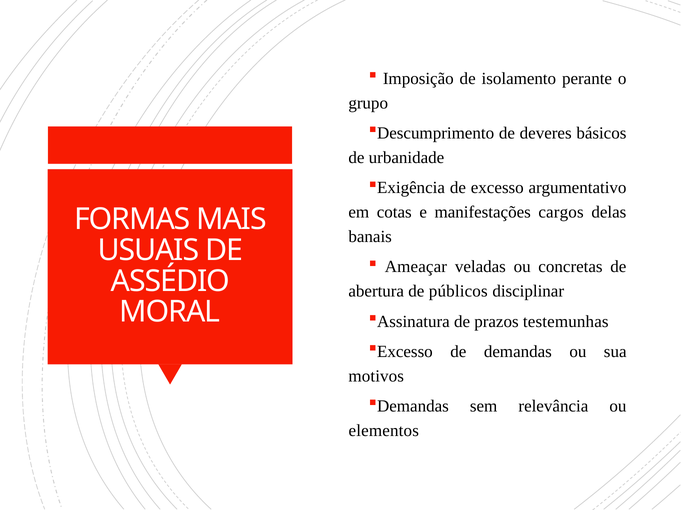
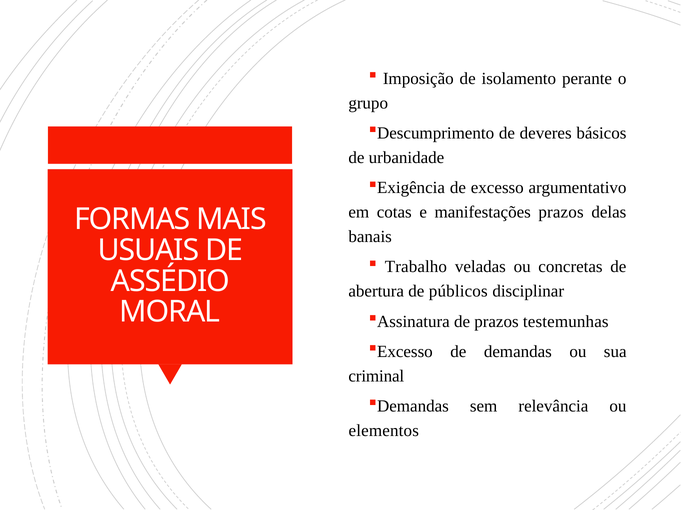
manifestações cargos: cargos -> prazos (561, 213)
Ameaçar: Ameaçar -> Trabalho (416, 267)
motivos: motivos -> criminal (376, 377)
